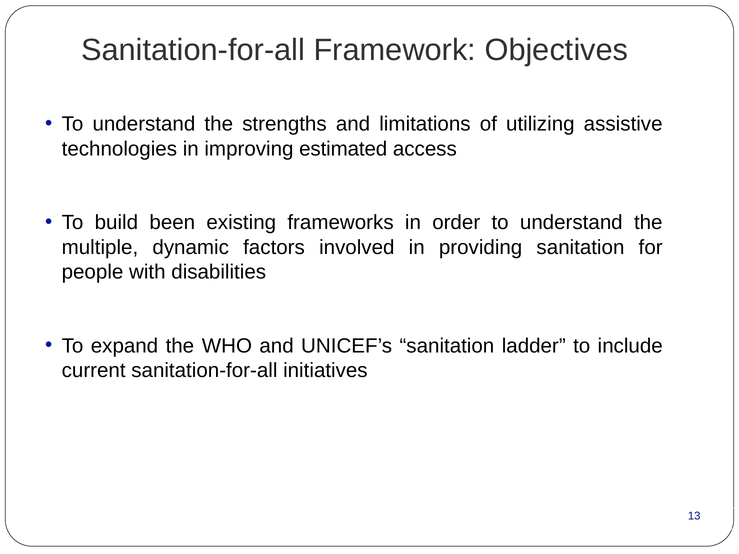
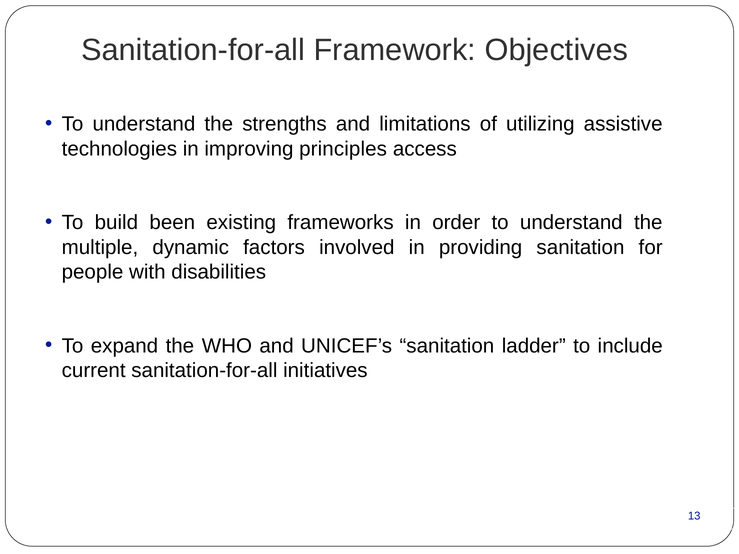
estimated: estimated -> principles (343, 149)
